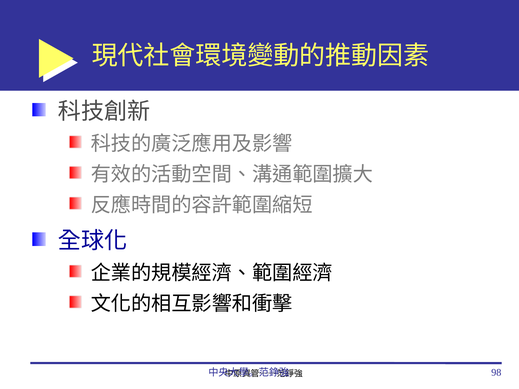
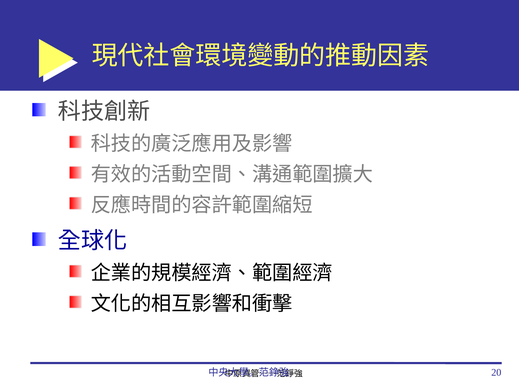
98: 98 -> 20 (496, 373)
